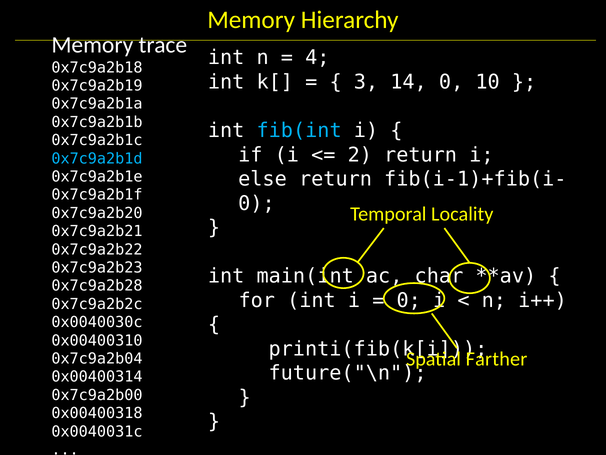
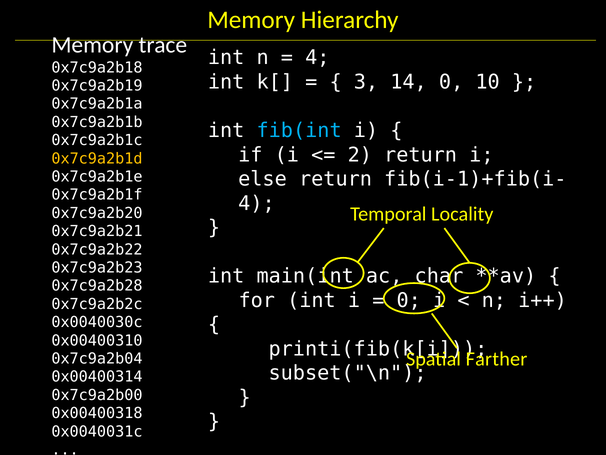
0x7c9a2b1d colour: light blue -> yellow (97, 158)
0: 0 -> 4 (256, 203)
future("\n: future("\n -> subset("\n (348, 373)
